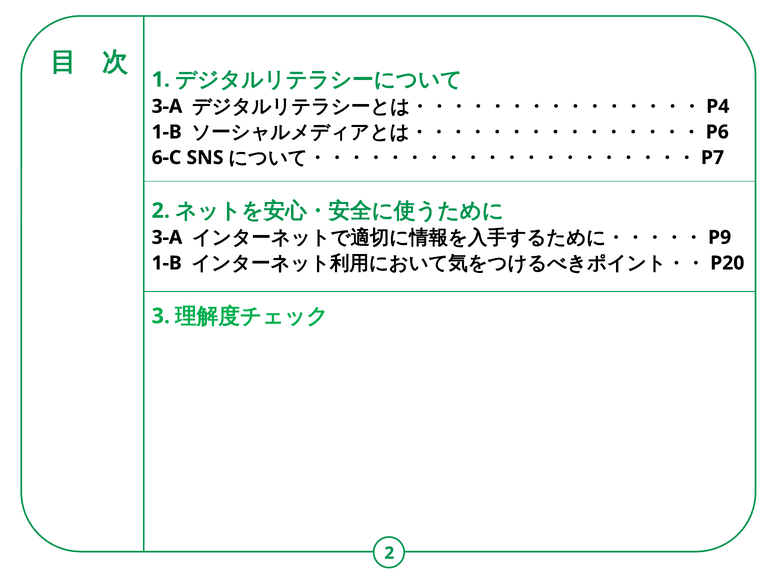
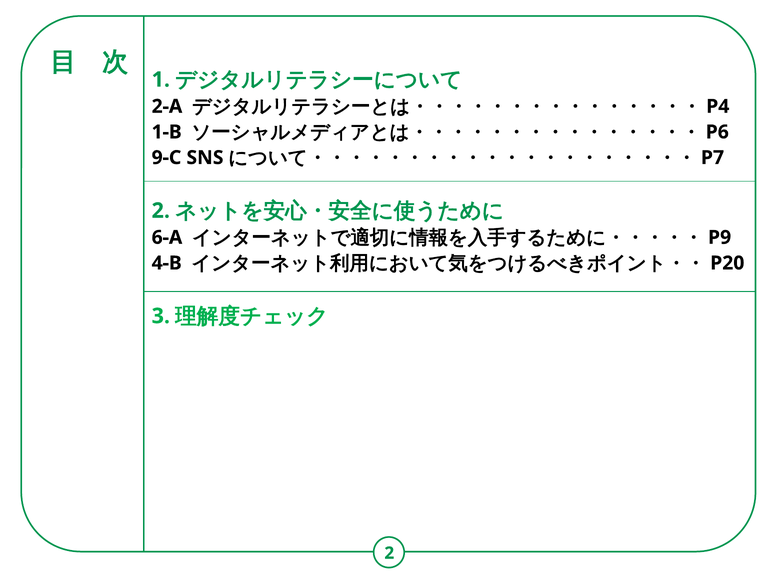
3-A: 3-A -> 2-A (167, 106)
6-C: 6-C -> 9-C (166, 158)
3-A: 3-A -> 6-A (167, 237)
1-B: 1-B -> 4-B (167, 263)
